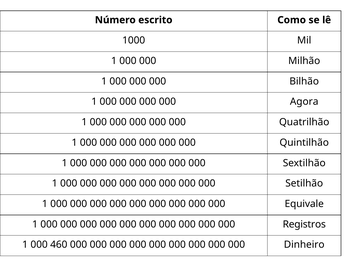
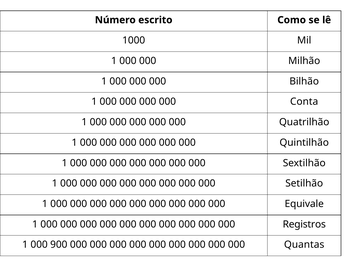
Agora: Agora -> Conta (304, 102)
460: 460 -> 900 (59, 245)
Dinheiro: Dinheiro -> Quantas (304, 245)
